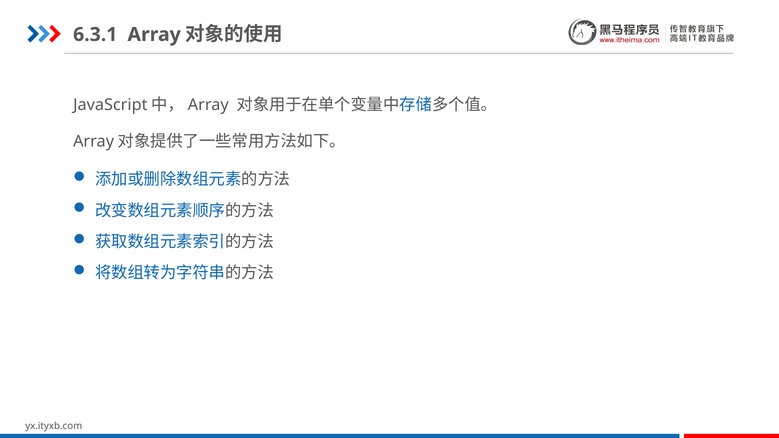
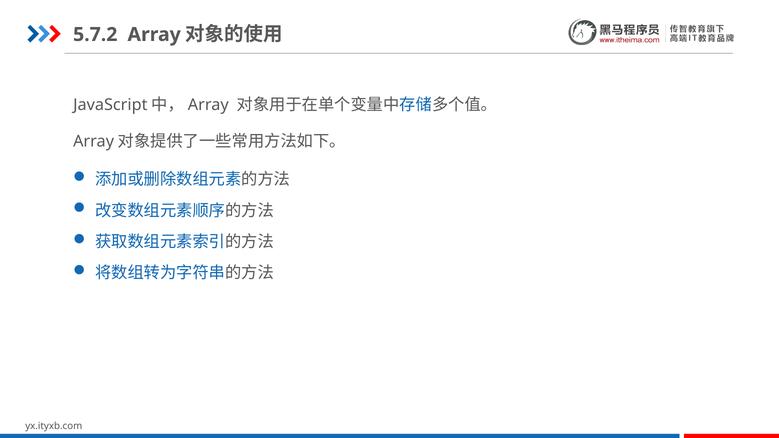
6.3.1: 6.3.1 -> 5.7.2 (95, 35)
